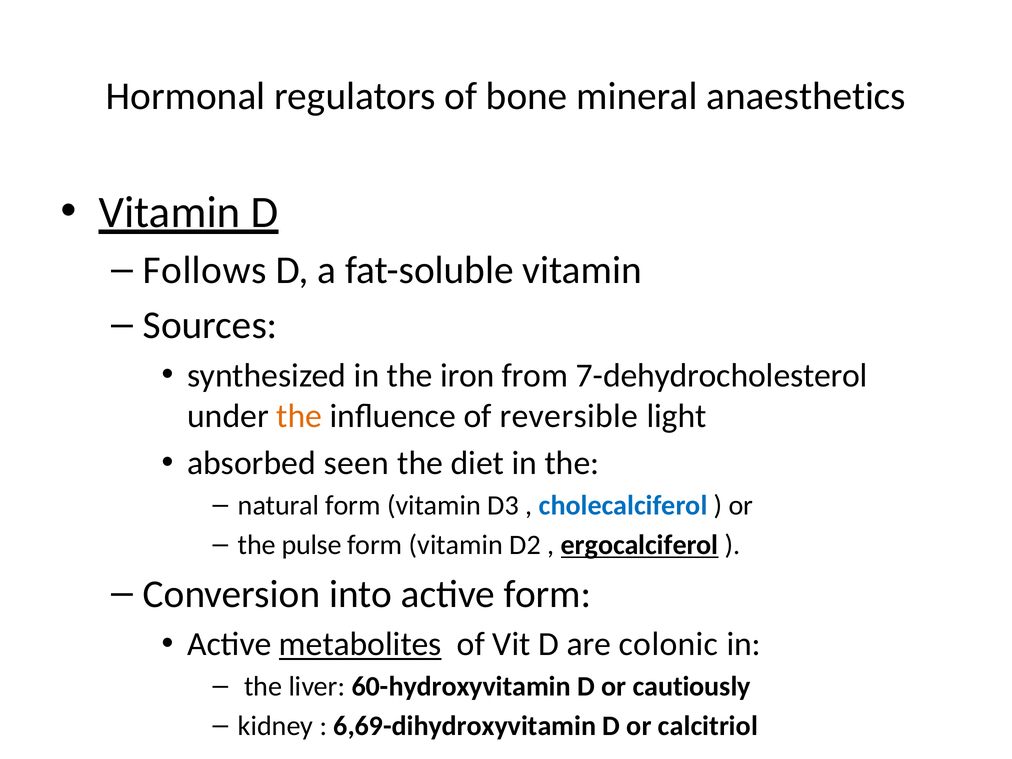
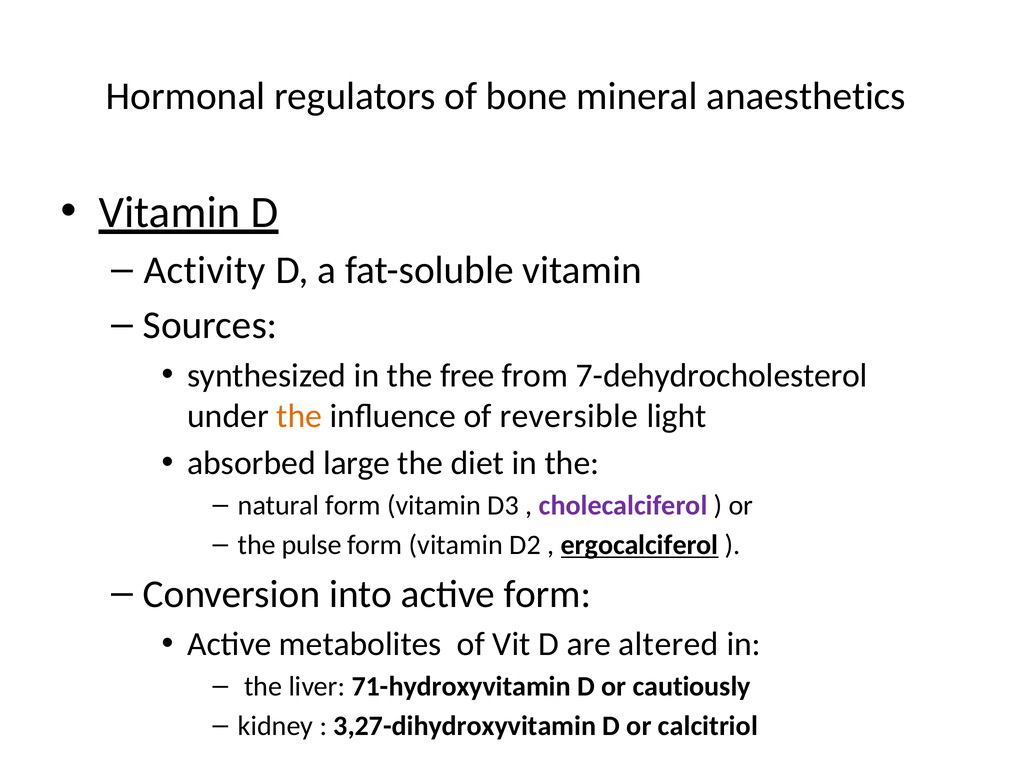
Follows: Follows -> Activity (205, 270)
iron: iron -> free (467, 376)
seen: seen -> large (357, 463)
cholecalciferol colour: blue -> purple (623, 506)
metabolites underline: present -> none (360, 644)
colonic: colonic -> altered (669, 644)
60-hydroxyvitamin: 60-hydroxyvitamin -> 71-hydroxyvitamin (461, 687)
6,69-dihydroxyvitamin: 6,69-dihydroxyvitamin -> 3,27-dihydroxyvitamin (465, 726)
